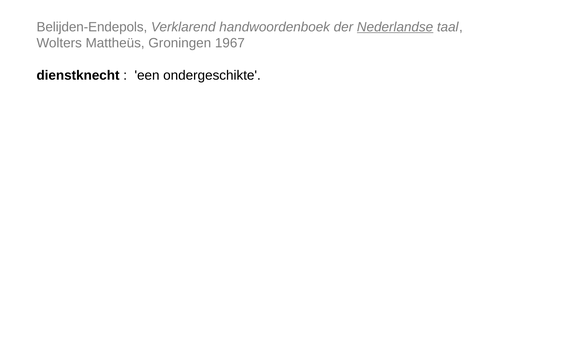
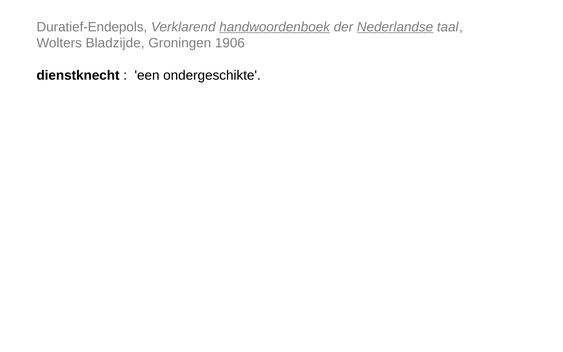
Belijden-Endepols: Belijden-Endepols -> Duratief-Endepols (92, 27)
handwoordenboek underline: none -> present (275, 27)
Mattheüs: Mattheüs -> Bladzijde (115, 43)
1967: 1967 -> 1906 (230, 43)
